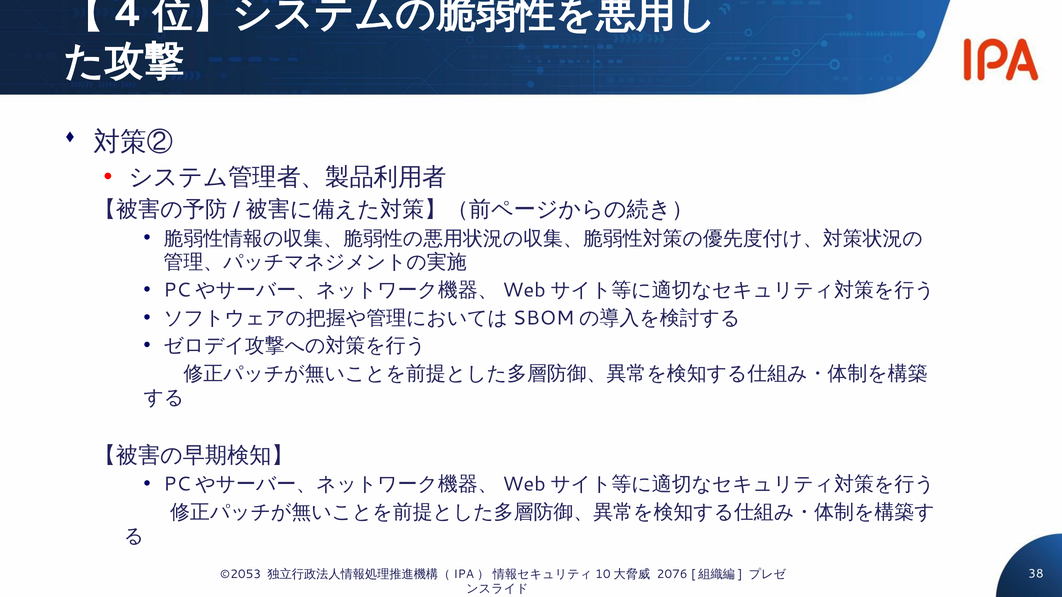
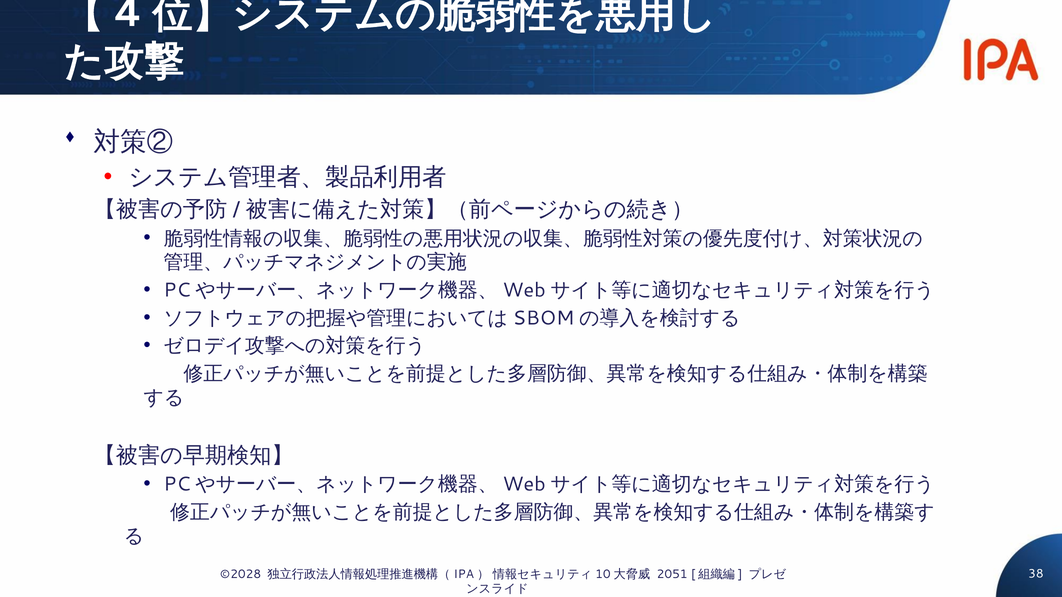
©2053: ©2053 -> ©2028 (240, 575)
2076: 2076 -> 2051 (672, 575)
